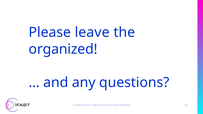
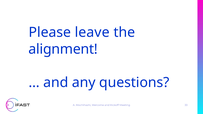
organized: organized -> alignment (63, 49)
